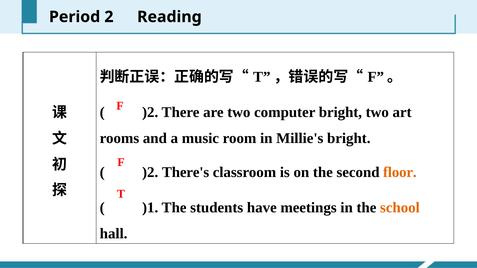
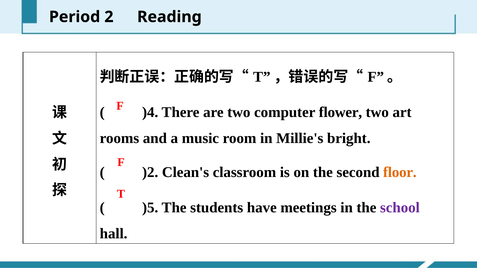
)2: )2 -> )4 (150, 112)
computer bright: bright -> flower (340, 112)
There's: There's -> Clean's (186, 173)
)1: )1 -> )5 (150, 208)
school colour: orange -> purple (400, 208)
